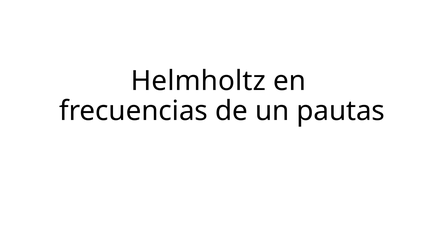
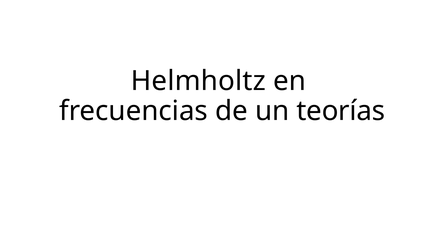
pautas: pautas -> teorías (341, 111)
